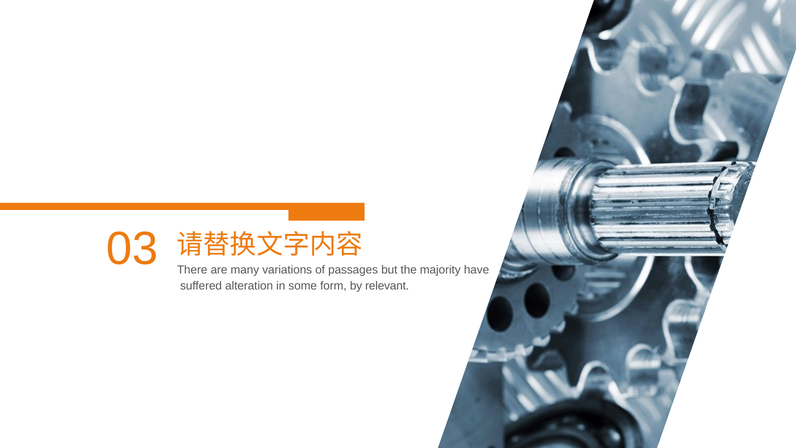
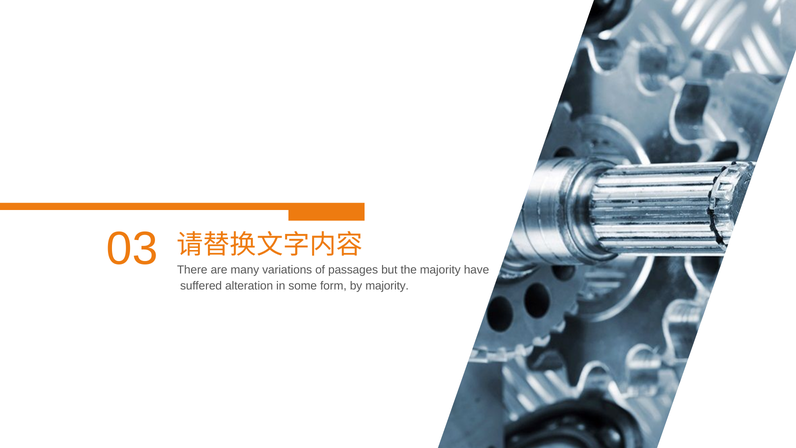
by relevant: relevant -> majority (387, 286)
